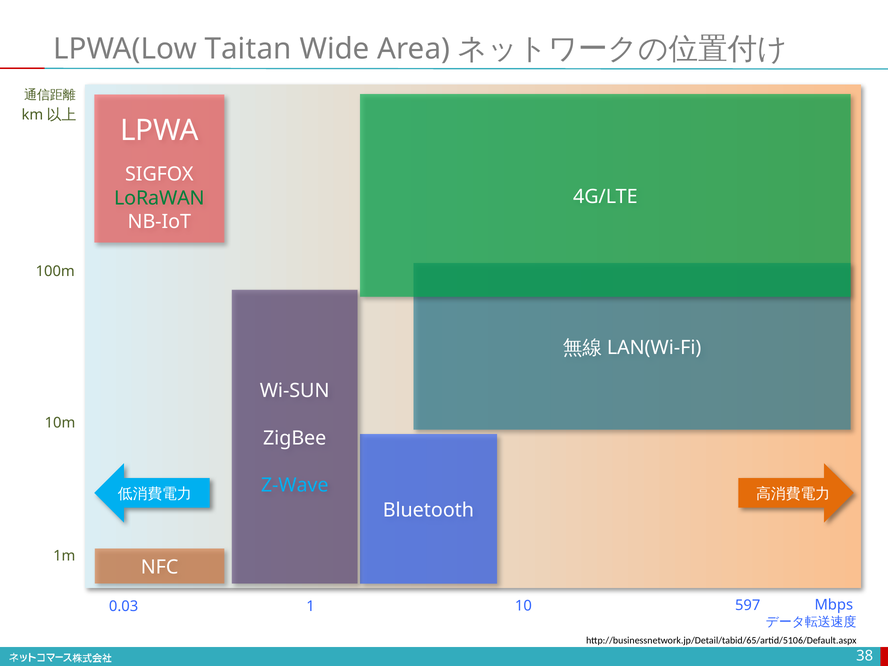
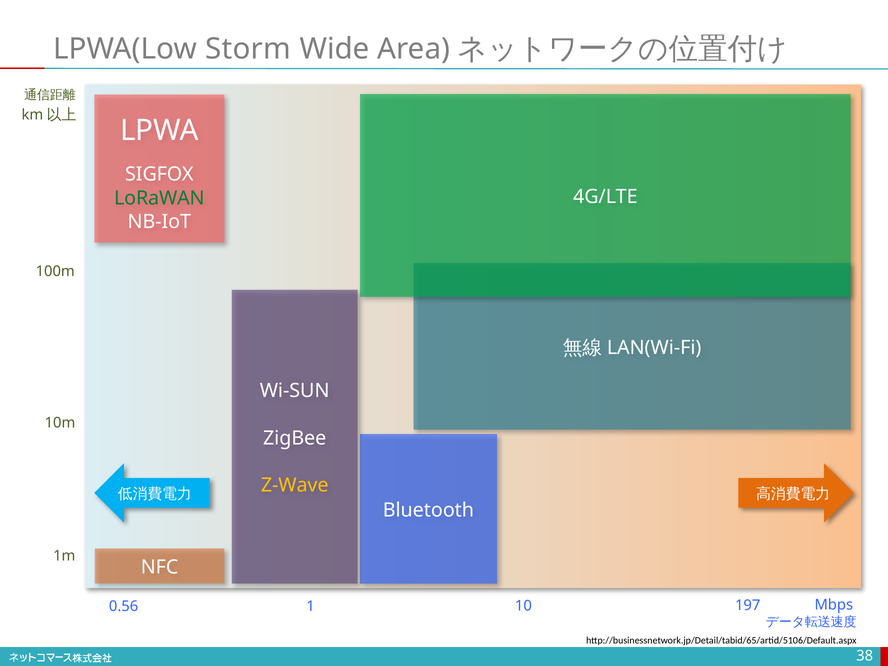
Taitan: Taitan -> Storm (248, 49)
Z-Wave colour: light blue -> yellow (295, 485)
0.03: 0.03 -> 0.56 (124, 607)
597: 597 -> 197 (748, 606)
